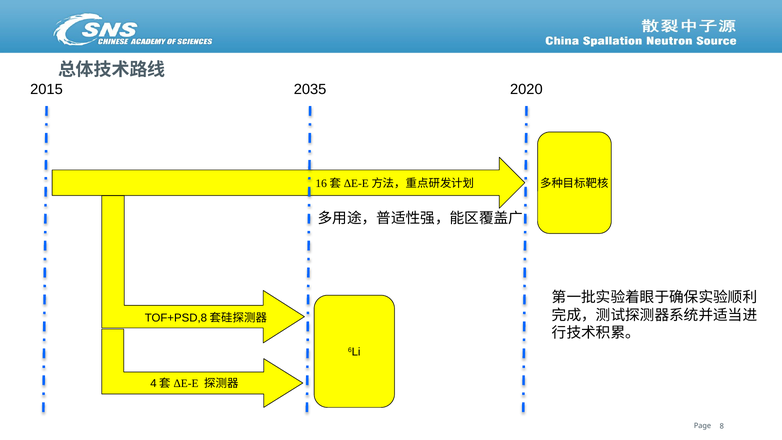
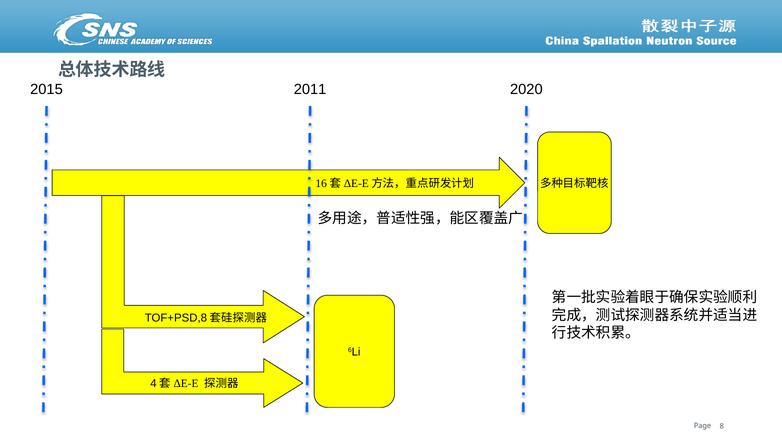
2035: 2035 -> 2011 (310, 89)
